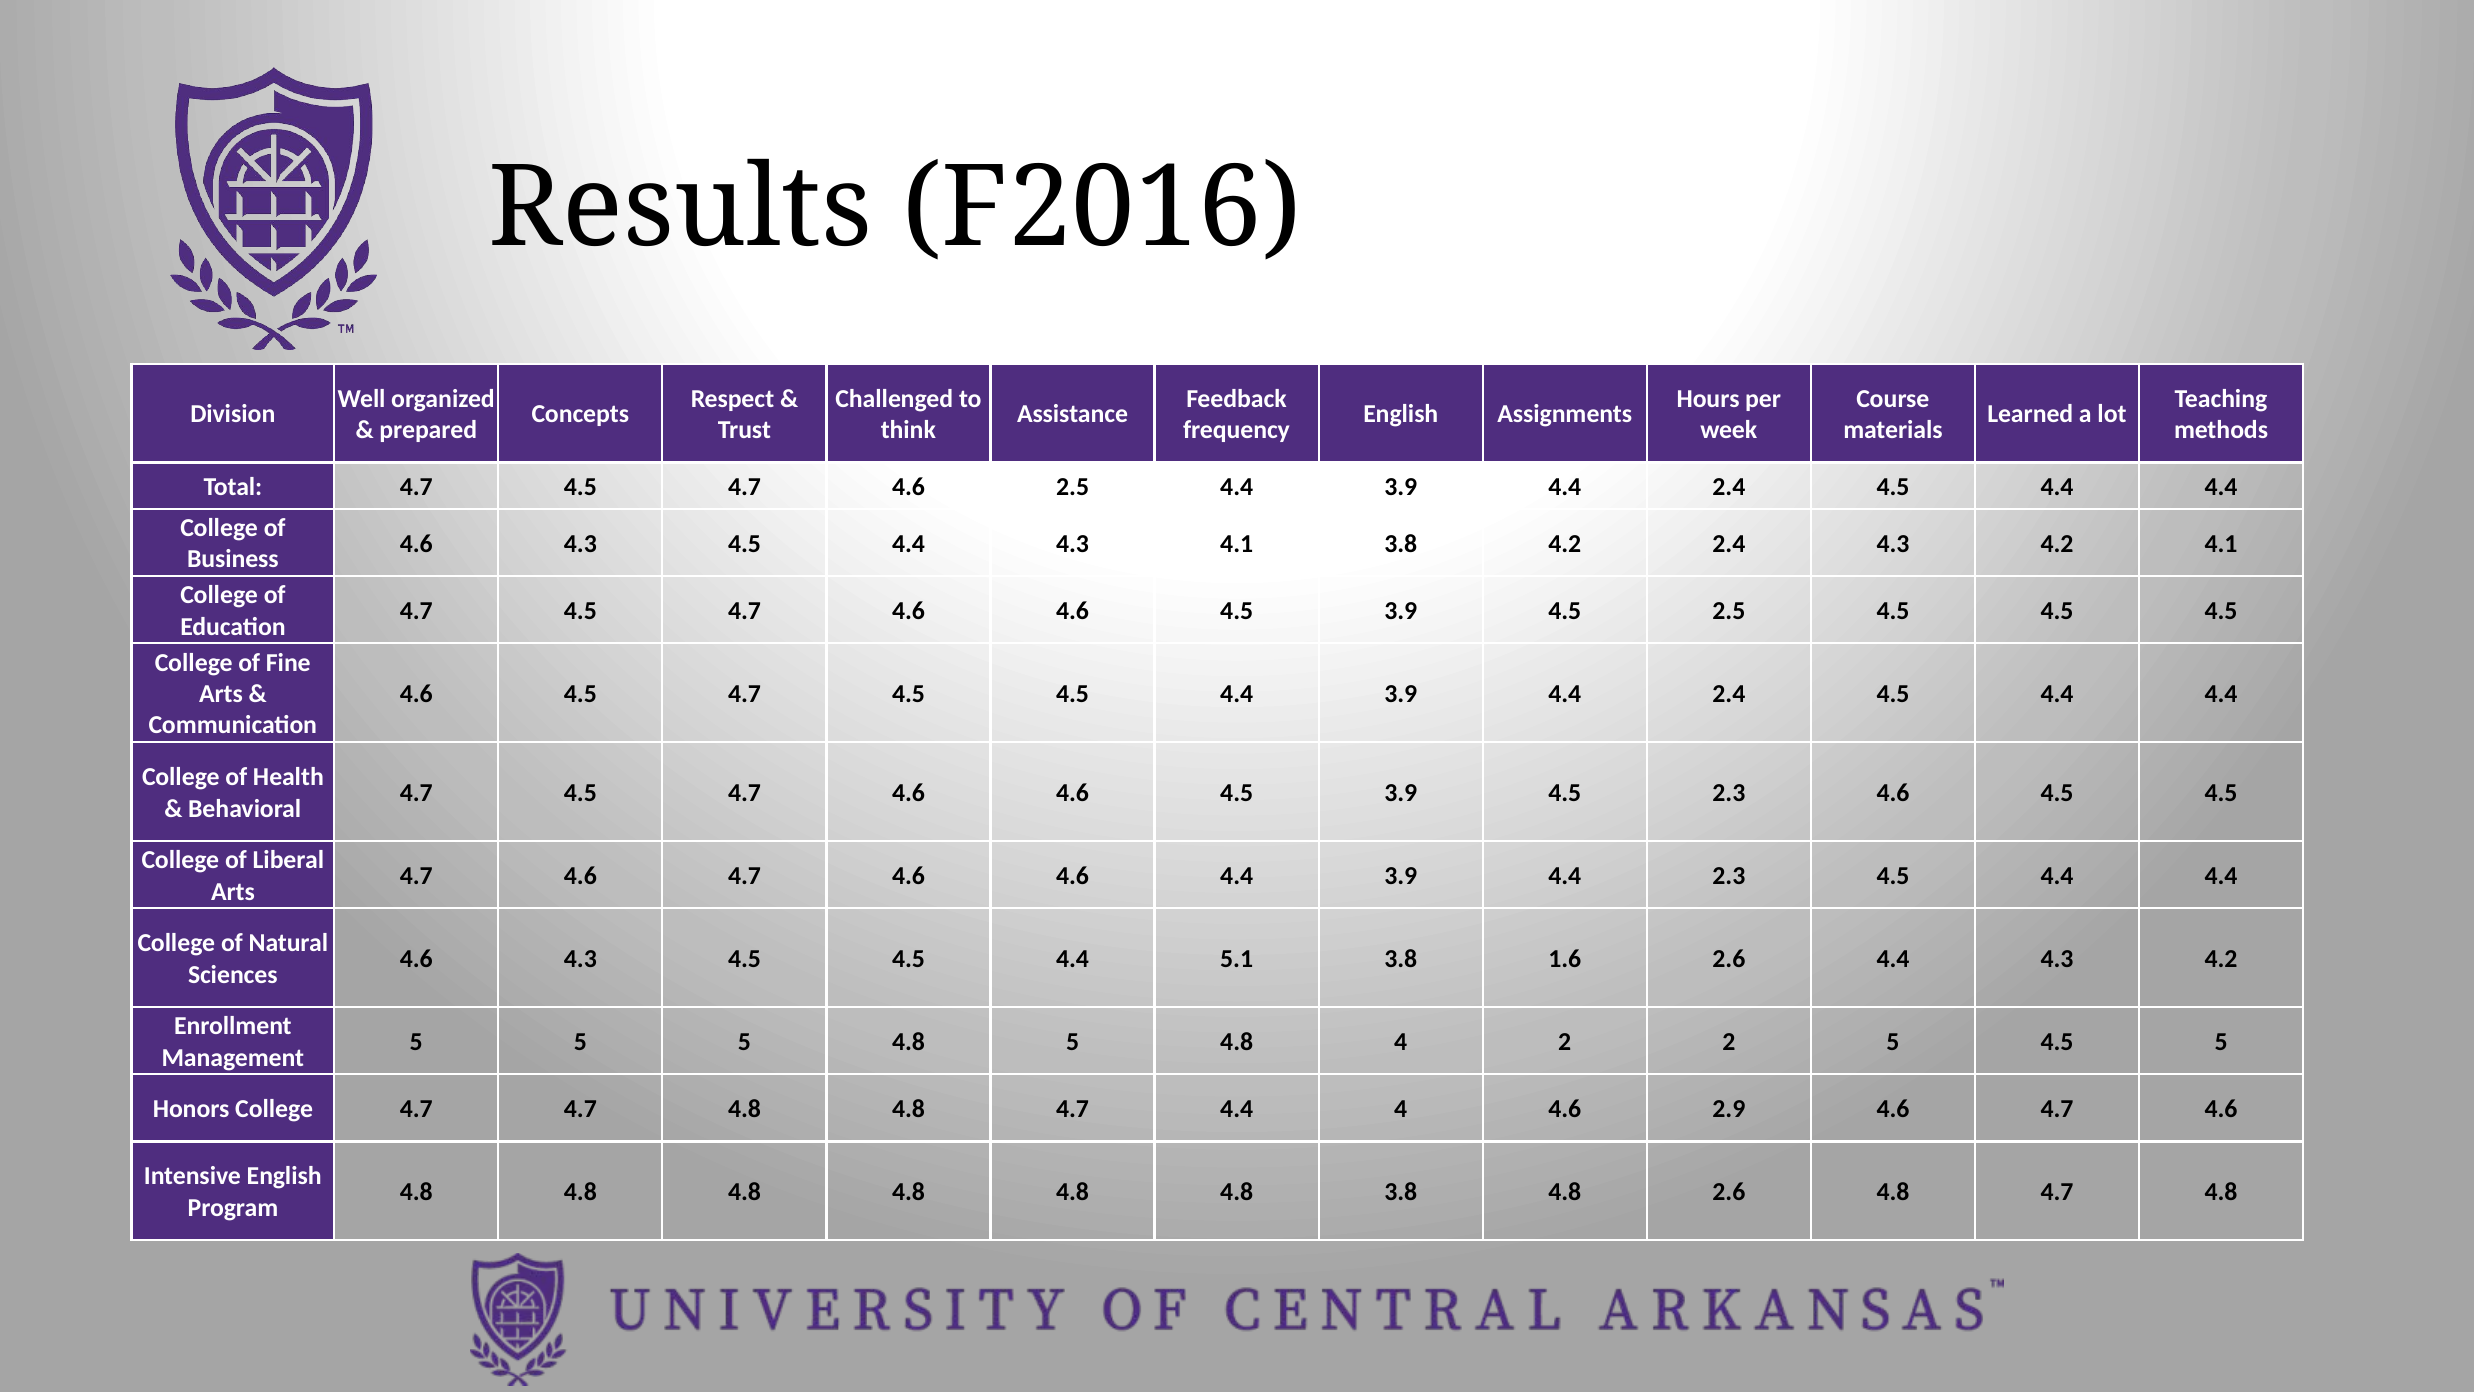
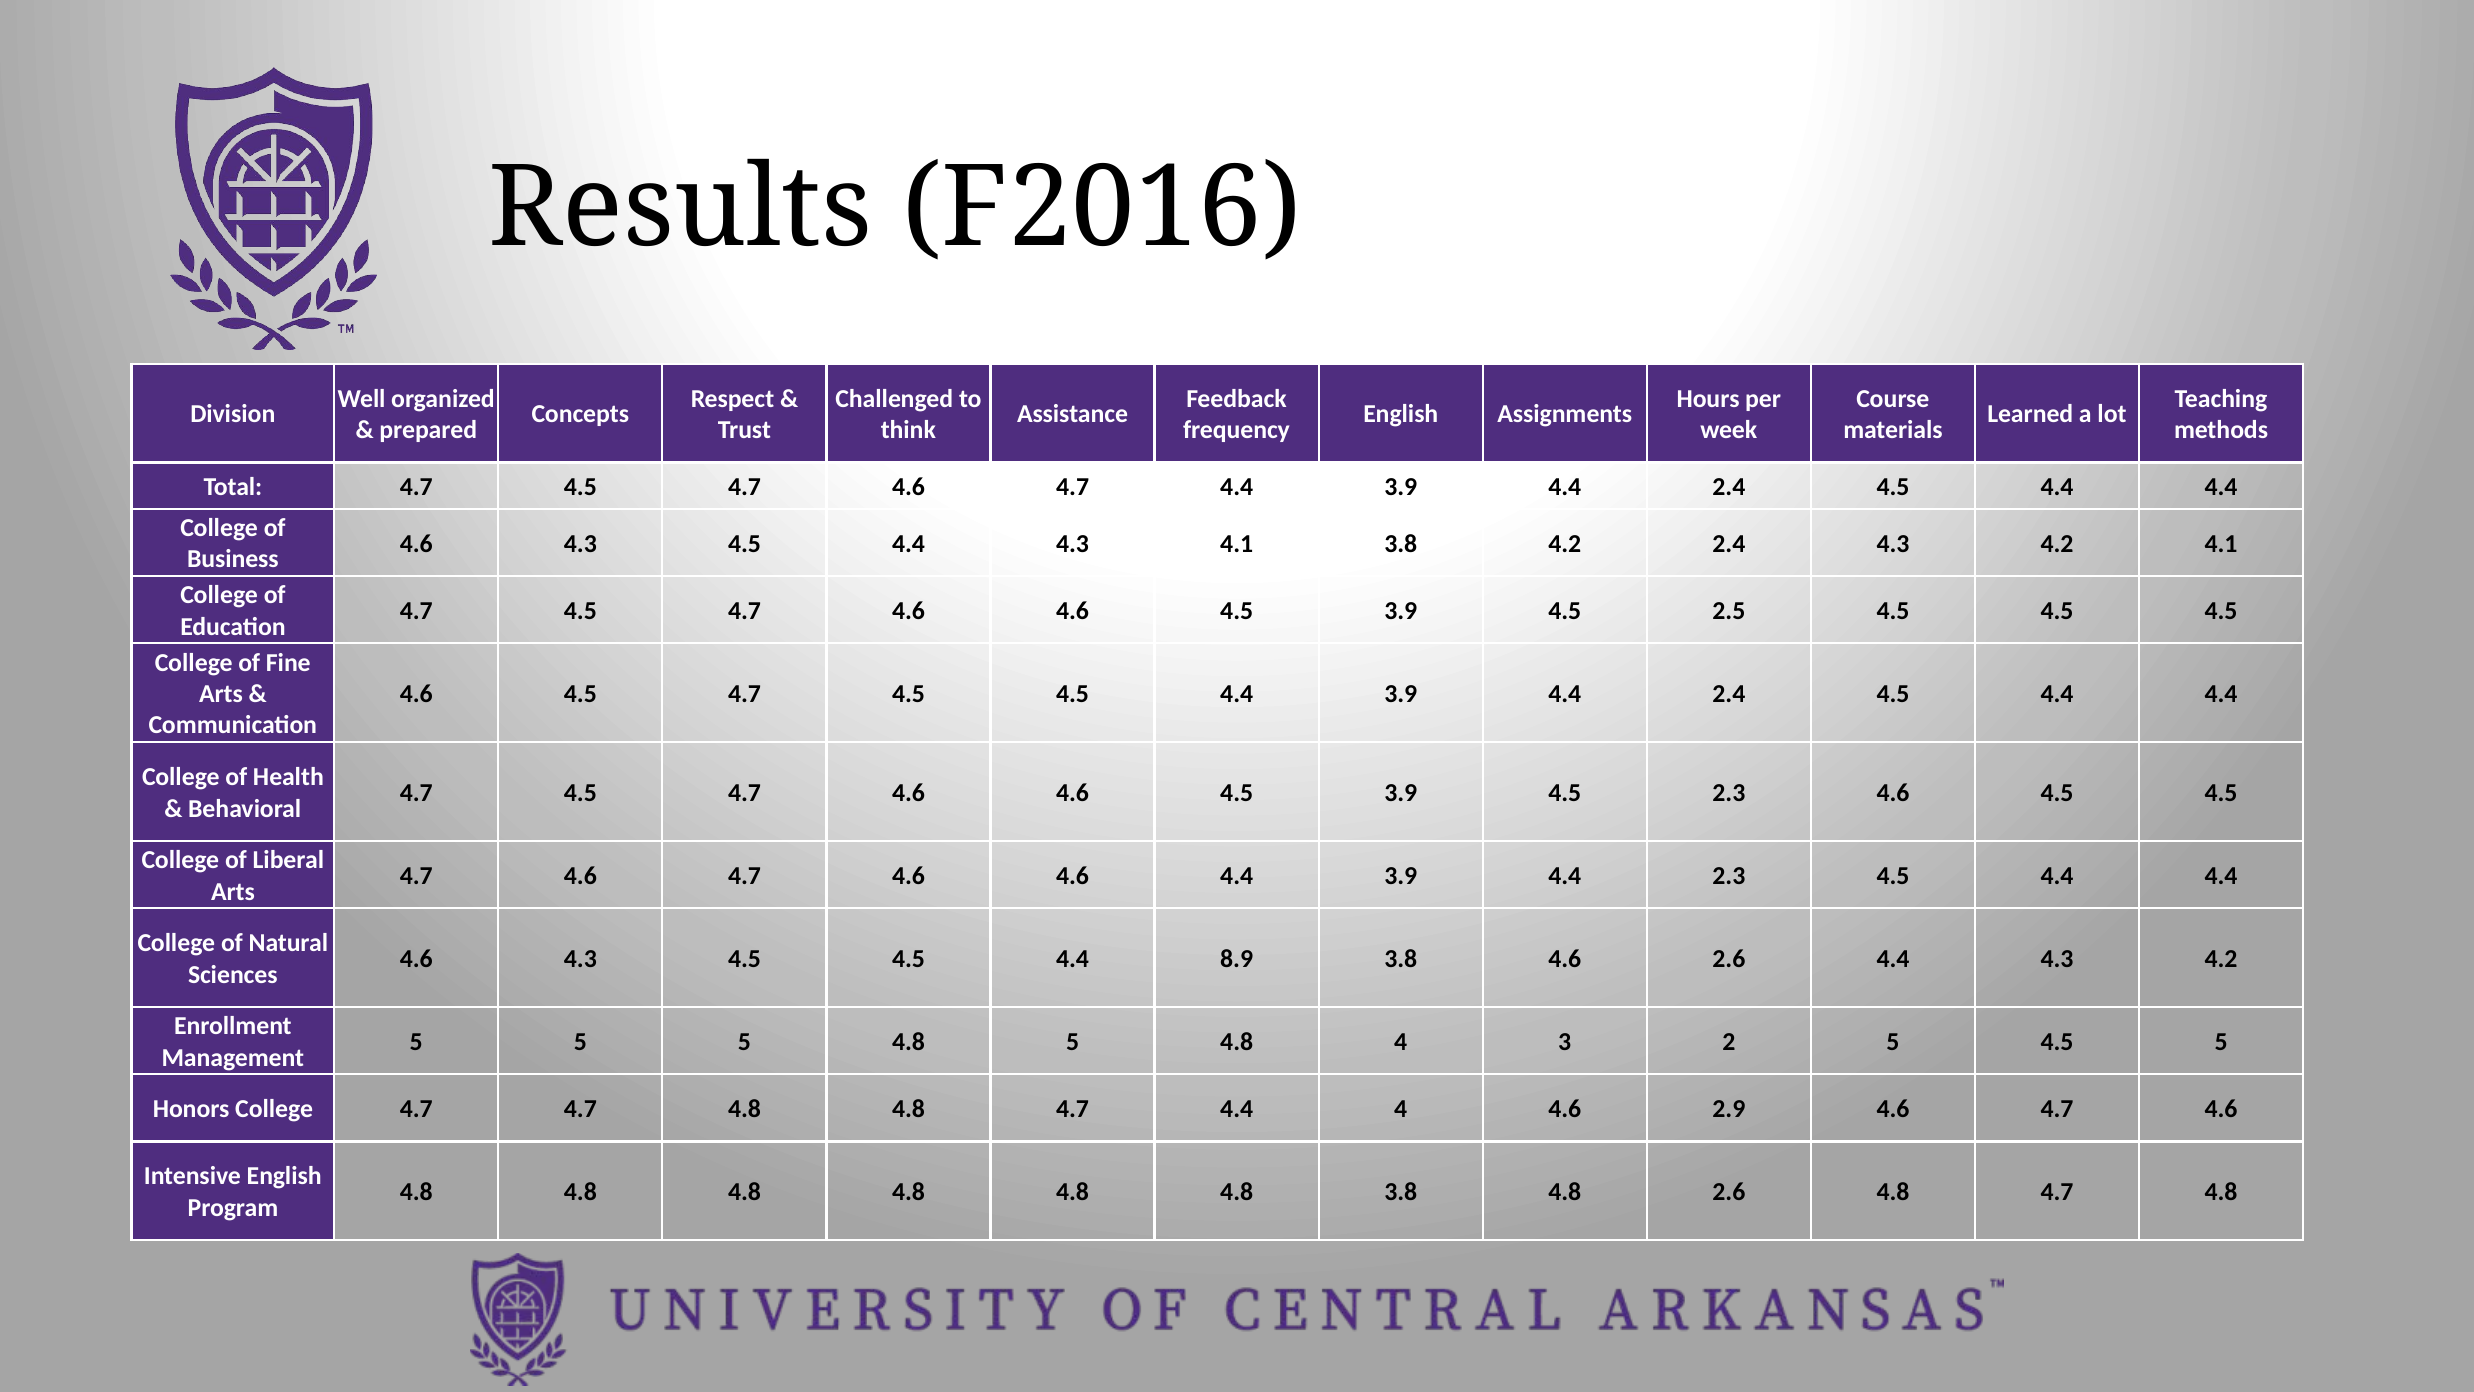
4.5 4.7 4.6 2.5: 2.5 -> 4.7 (1073, 487)
5.1: 5.1 -> 8.9 (1237, 959)
3.8 1.6: 1.6 -> 4.6 (1565, 959)
4 2: 2 -> 3 (1565, 1042)
